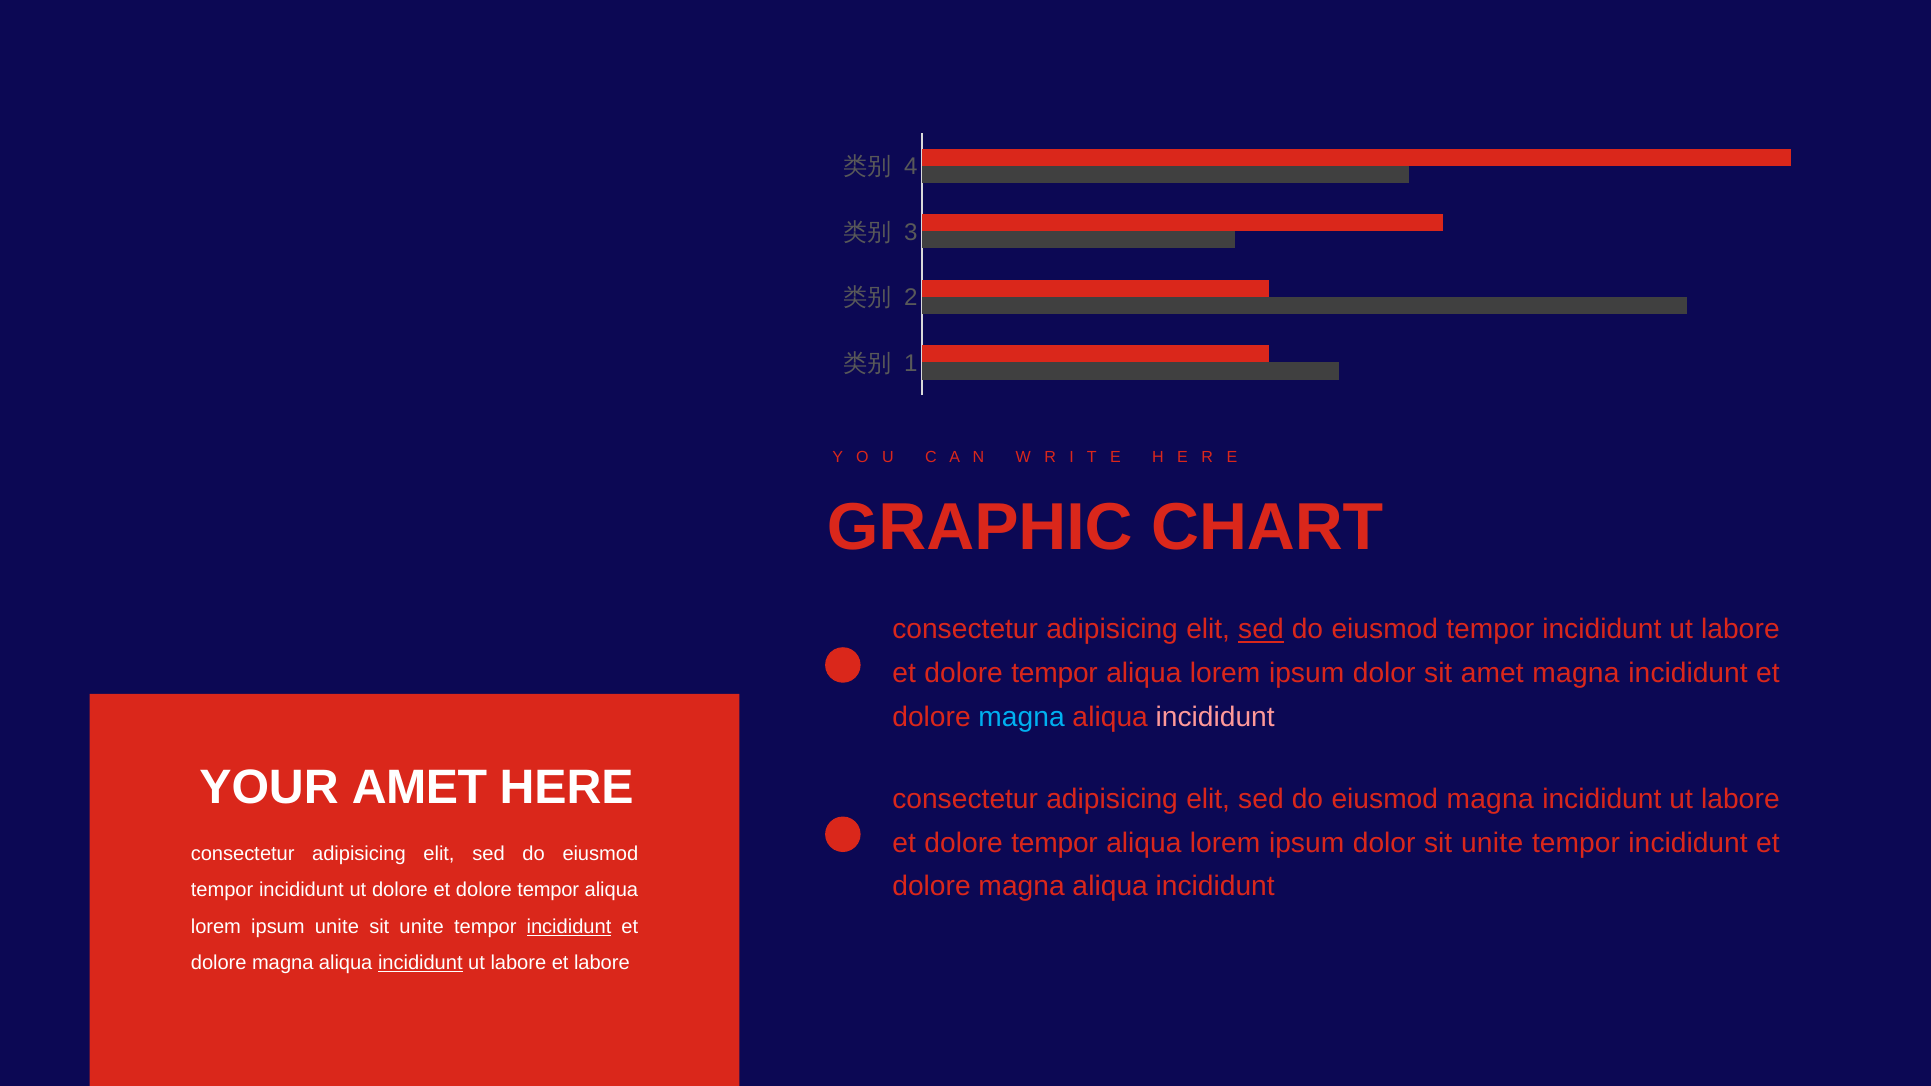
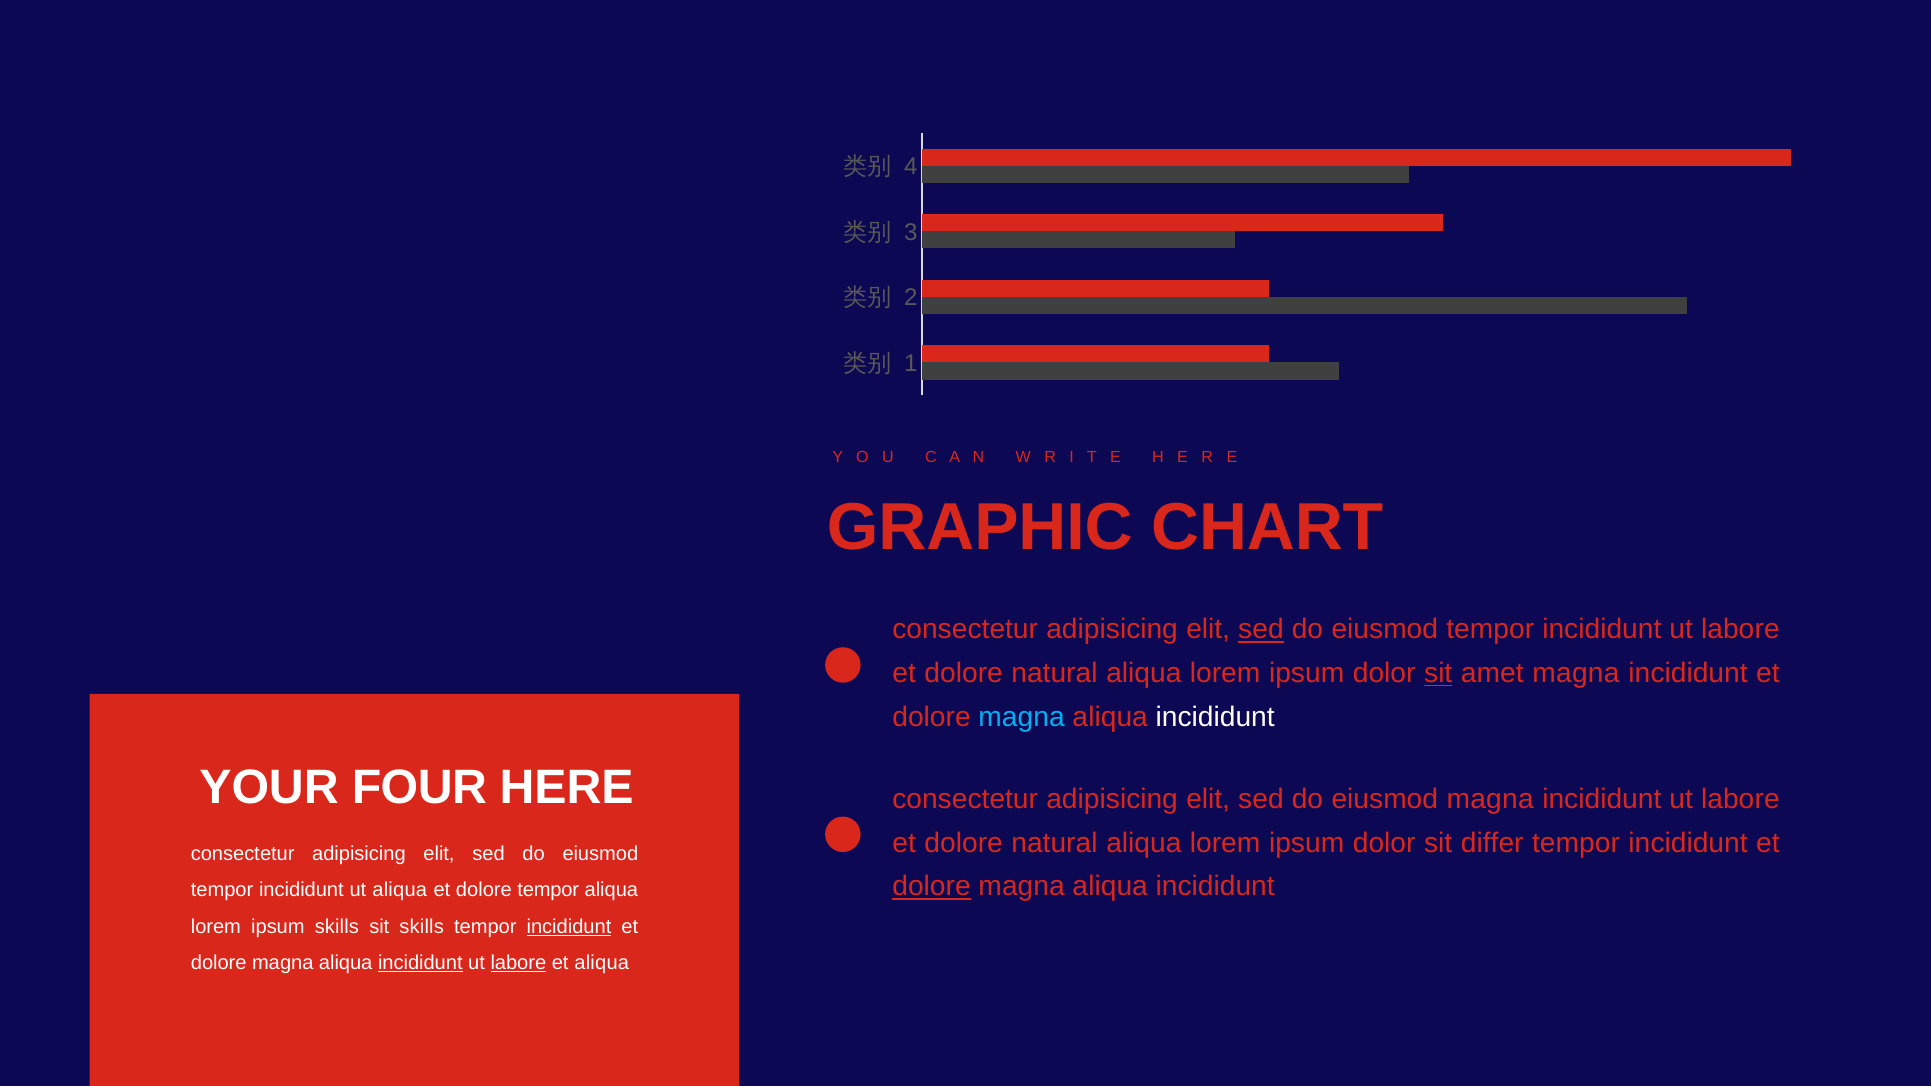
tempor: tempor -> natural (1054, 674)
sit underline: none -> present (1438, 674)
incididunt colour: pink -> white (1215, 718)
YOUR AMET: AMET -> FOUR (419, 788)
tempor: tempor -> natural (1054, 843)
dolor sit unite: unite -> differ (1492, 843)
dolore underline: none -> present (932, 887)
ut dolore: dolore -> aliqua (400, 890)
ipsum unite: unite -> skills (337, 927)
unite: unite -> skills (422, 927)
labore underline: none -> present (518, 963)
et labore: labore -> aliqua (602, 963)
